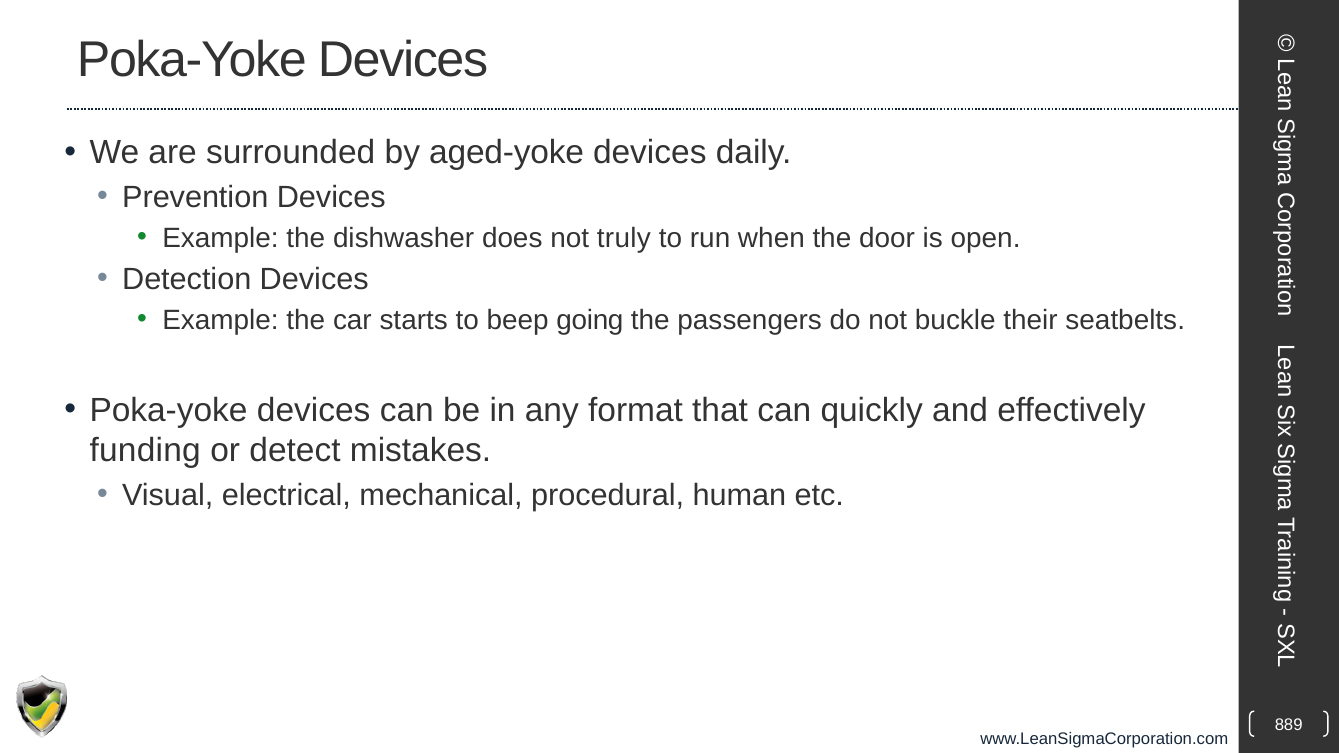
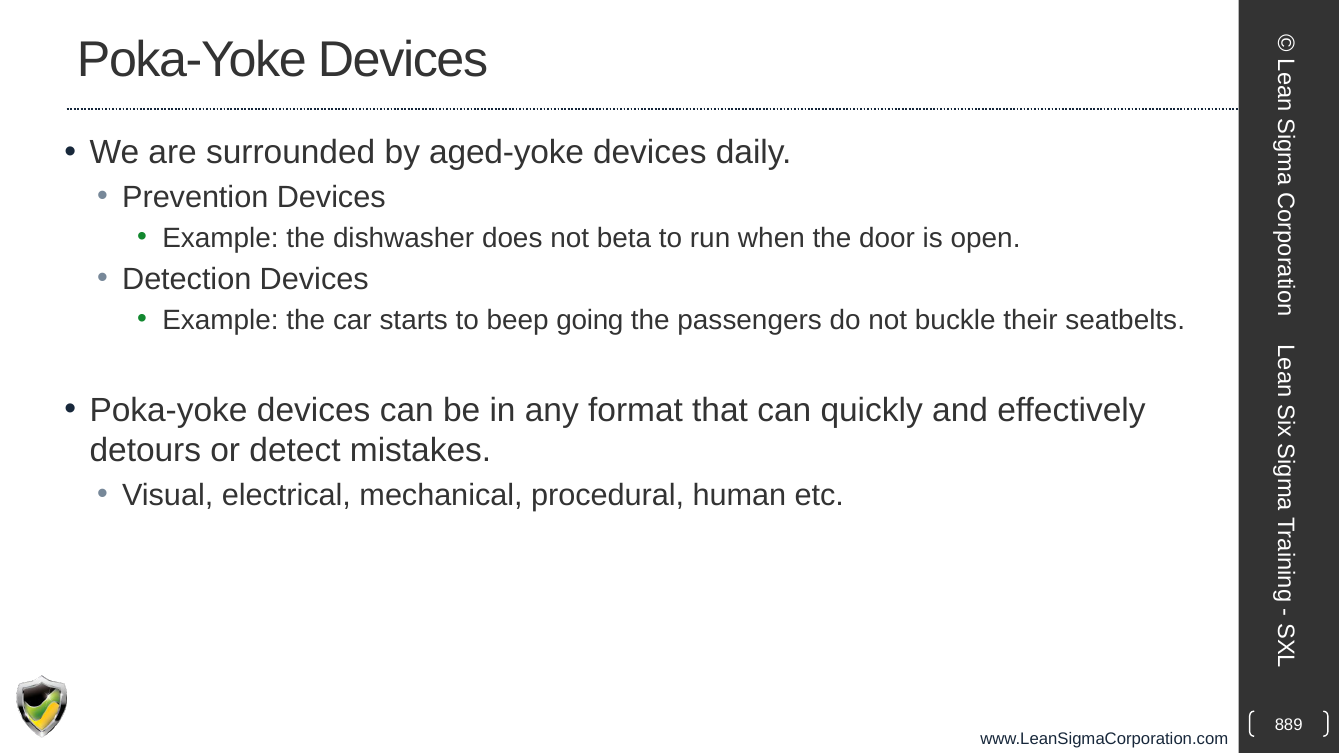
truly: truly -> beta (624, 238)
funding: funding -> detours (145, 451)
